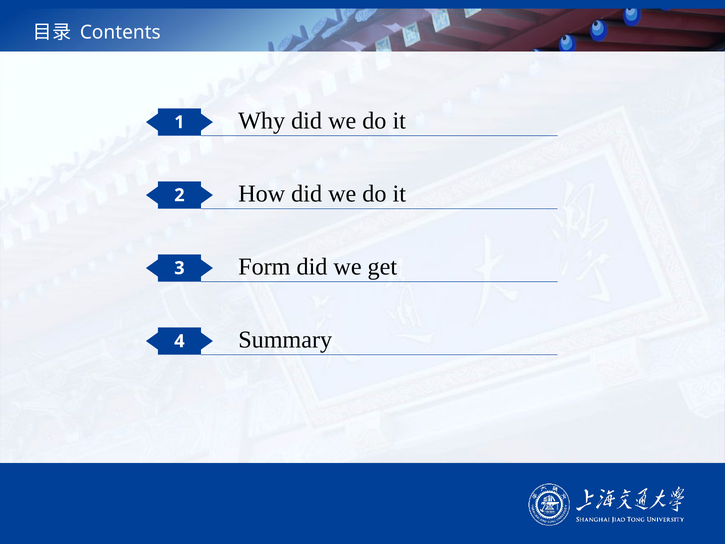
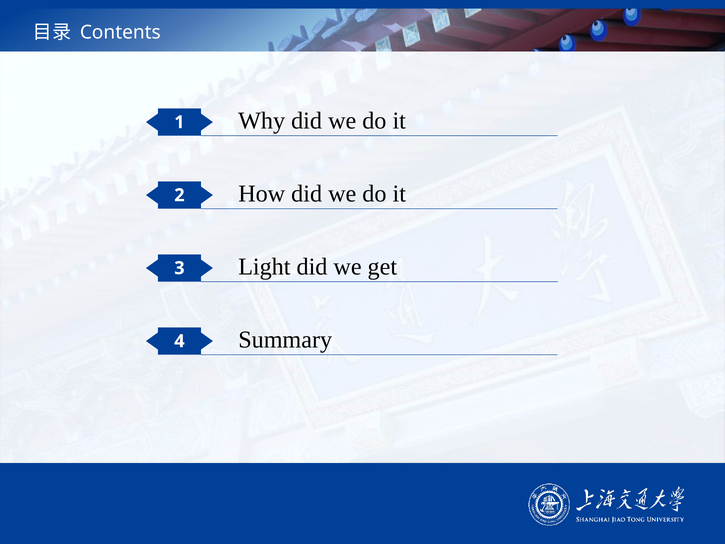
Form: Form -> Light (264, 267)
